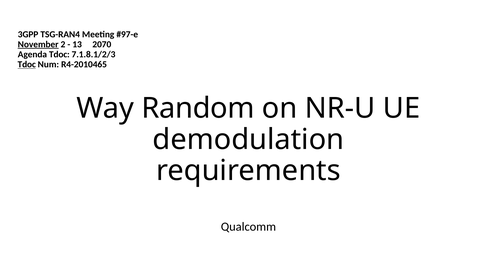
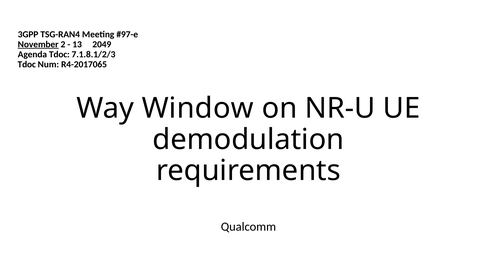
2070: 2070 -> 2049 (102, 44)
Tdoc underline: present -> none (27, 65)
R4-2010465: R4-2010465 -> R4-2017065 (84, 65)
Random: Random -> Window (198, 108)
